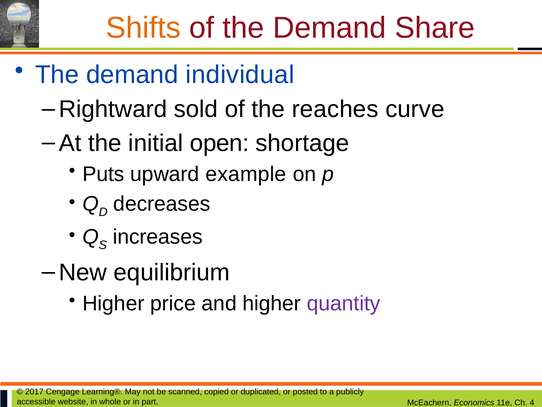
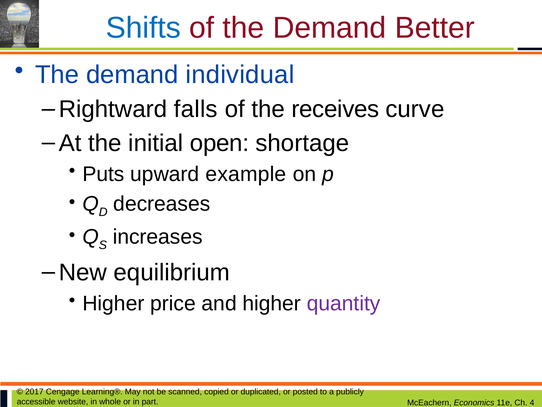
Shifts colour: orange -> blue (143, 28)
Share: Share -> Better (435, 28)
sold: sold -> falls (196, 109)
reaches: reaches -> receives (335, 109)
